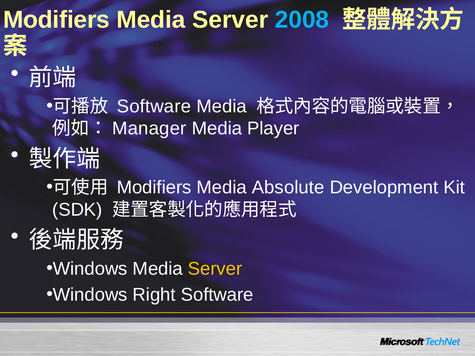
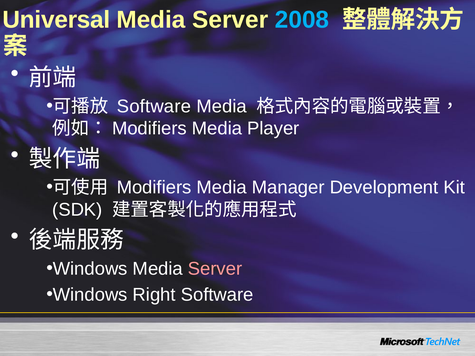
Modifiers: Modifiers -> Universal (56, 20)
Manager: Manager -> Modifiers (149, 129)
Absolute: Absolute -> Manager (288, 188)
Server colour: yellow -> pink (215, 269)
